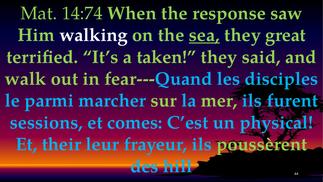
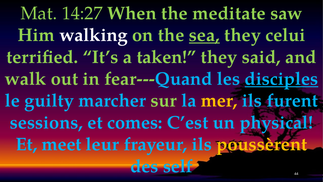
14:74: 14:74 -> 14:27 (82, 13)
response: response -> meditate (229, 13)
great: great -> celui (285, 35)
disciples underline: none -> present (281, 79)
parmi: parmi -> guilty (49, 101)
mer colour: light green -> yellow (219, 101)
their: their -> meet (62, 144)
poussèrent colour: light green -> yellow (262, 144)
hill: hill -> self (178, 166)
